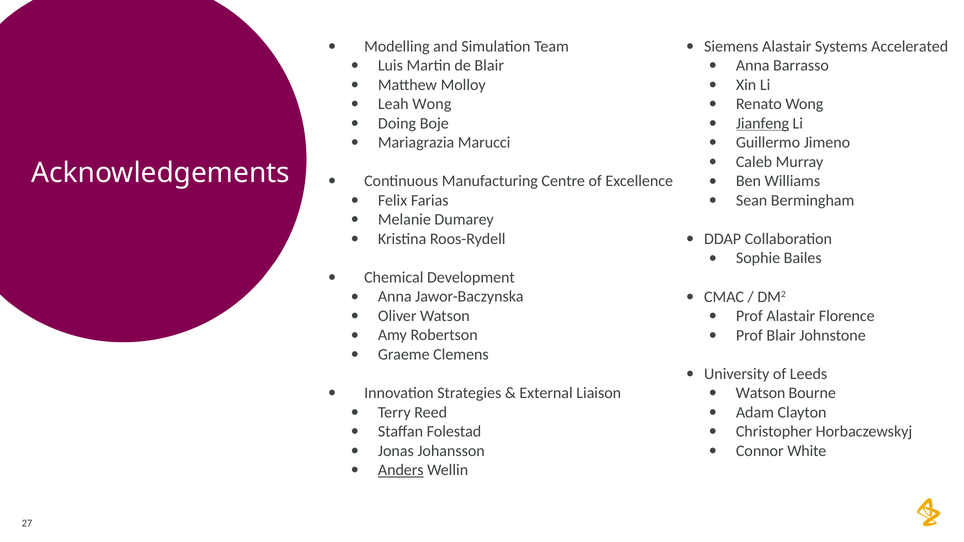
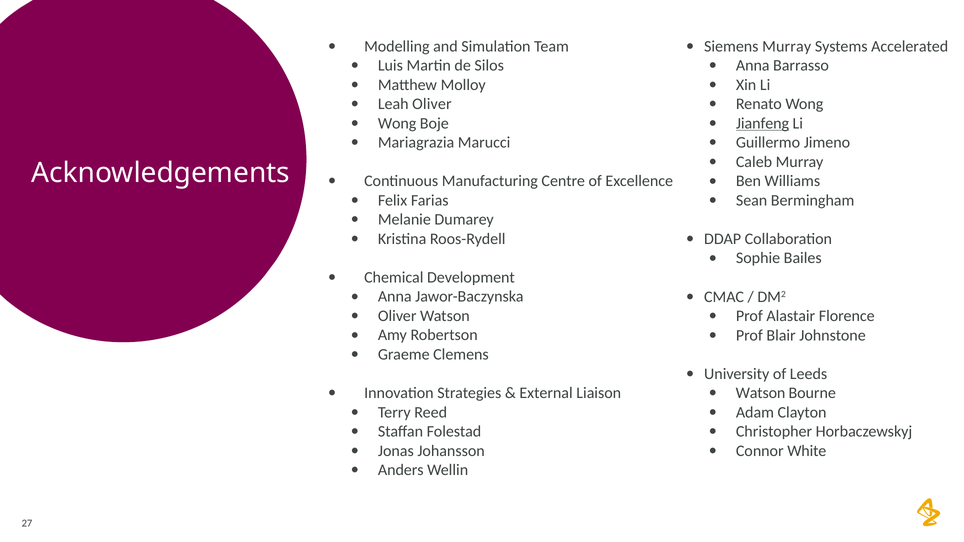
Siemens Alastair: Alastair -> Murray (787, 46)
de Blair: Blair -> Silos (489, 66)
Leah Wong: Wong -> Oliver (432, 104)
Doing: Doing -> Wong (397, 123)
Anders underline: present -> none (401, 470)
